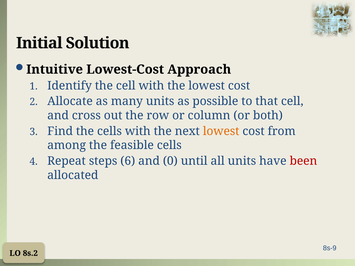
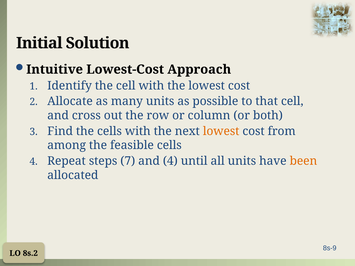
6: 6 -> 7 (128, 161)
and 0: 0 -> 4 (170, 161)
been colour: red -> orange (303, 161)
